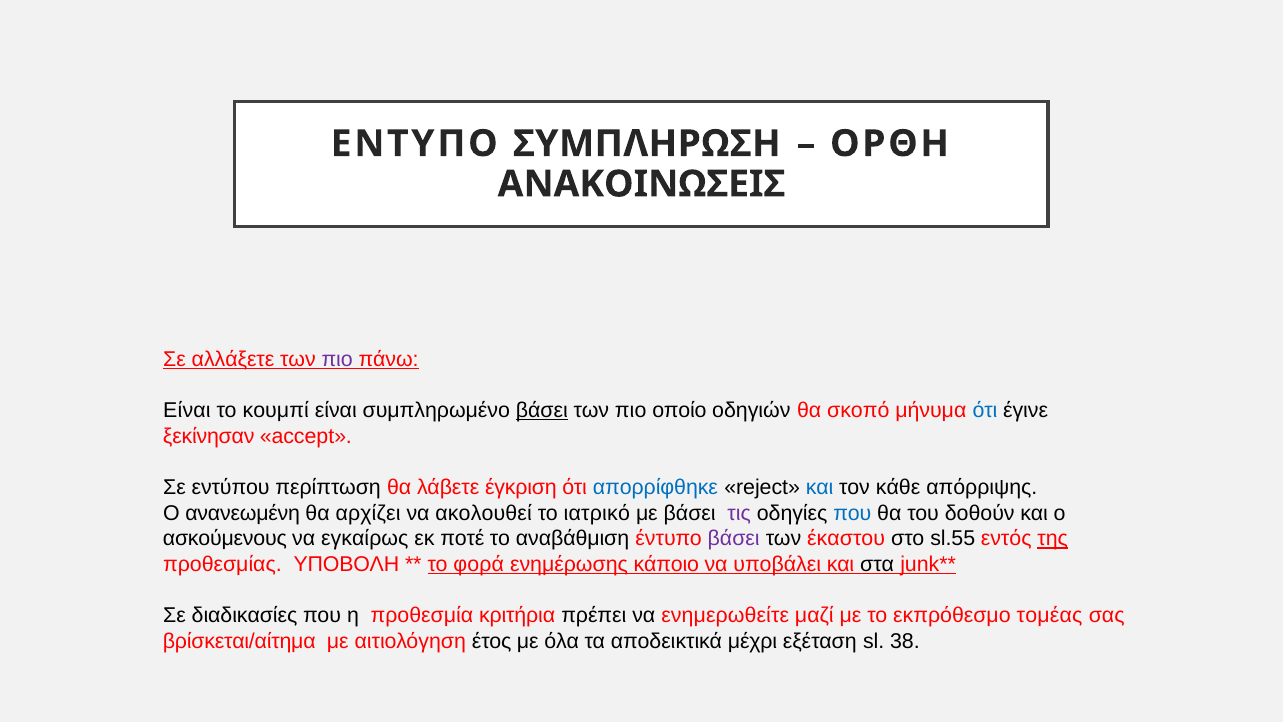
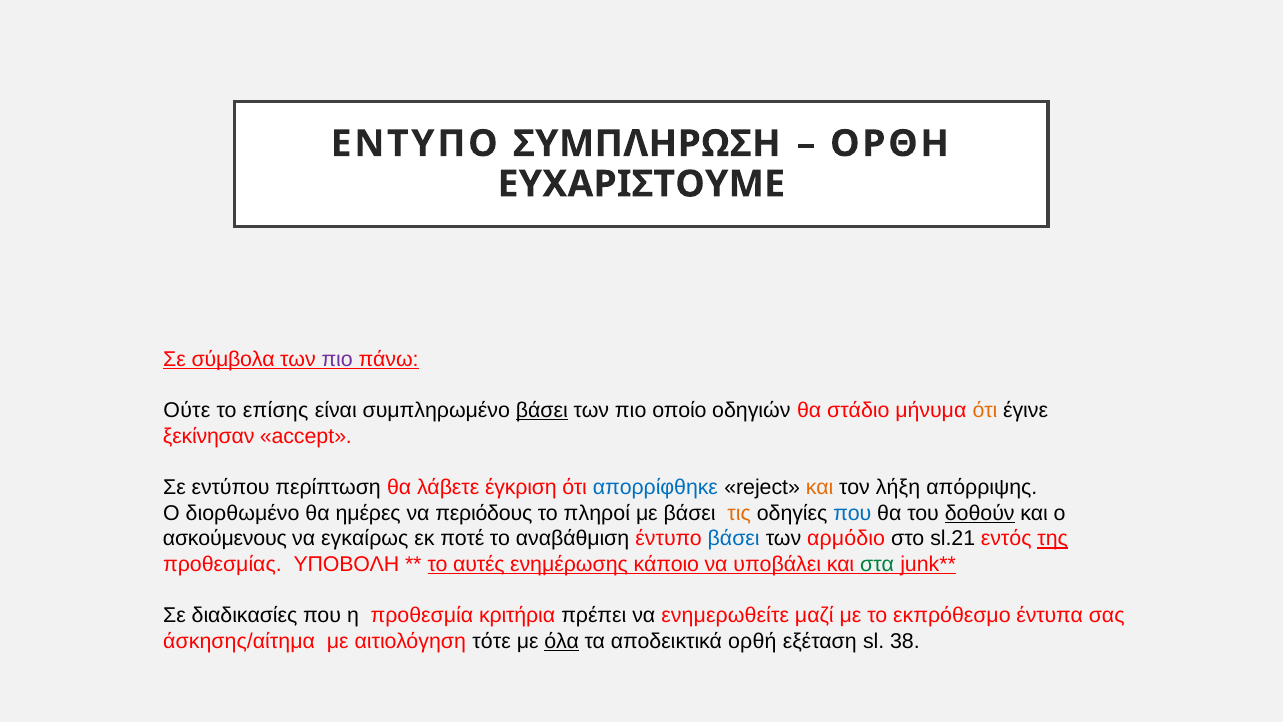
ΑΝΑΚΟΙΝΩΣΕΙΣ: ΑΝΑΚΟΙΝΩΣΕΙΣ -> ΕΥΧΑΡΙΣΤΟΥΜΕ (641, 184)
αλλάξετε: αλλάξετε -> σύμβολα (233, 359)
Είναι: Είναι -> Ούτε (187, 410)
κουμπί: κουμπί -> επίσης (276, 410)
σκοπό: σκοπό -> στάδιο (858, 410)
ότι colour: blue -> orange (985, 410)
και colour: blue -> orange (820, 487)
κάθε: κάθε -> λήξη (898, 487)
ανανεωμένη: ανανεωμένη -> διορθωμένο (243, 513)
αρχίζει: αρχίζει -> ημέρες (368, 513)
ακολουθεί: ακολουθεί -> περιόδους (484, 513)
ιατρικό: ιατρικό -> πληροί (597, 513)
τις colour: purple -> orange (739, 513)
δοθούν underline: none -> present (980, 513)
βάσει colour: purple -> blue (734, 539)
έκαστου: έκαστου -> αρμόδιο (846, 539)
sl.55: sl.55 -> sl.21 (953, 539)
φορά: φορά -> αυτές (479, 564)
στα colour: black -> green (877, 564)
τομέας: τομέας -> έντυπα (1050, 615)
βρίσκεται/αίτημα: βρίσκεται/αίτημα -> άσκησης/αίτημα (239, 641)
έτος: έτος -> τότε (492, 641)
όλα underline: none -> present (562, 641)
μέχρι: μέχρι -> ορθή (752, 641)
